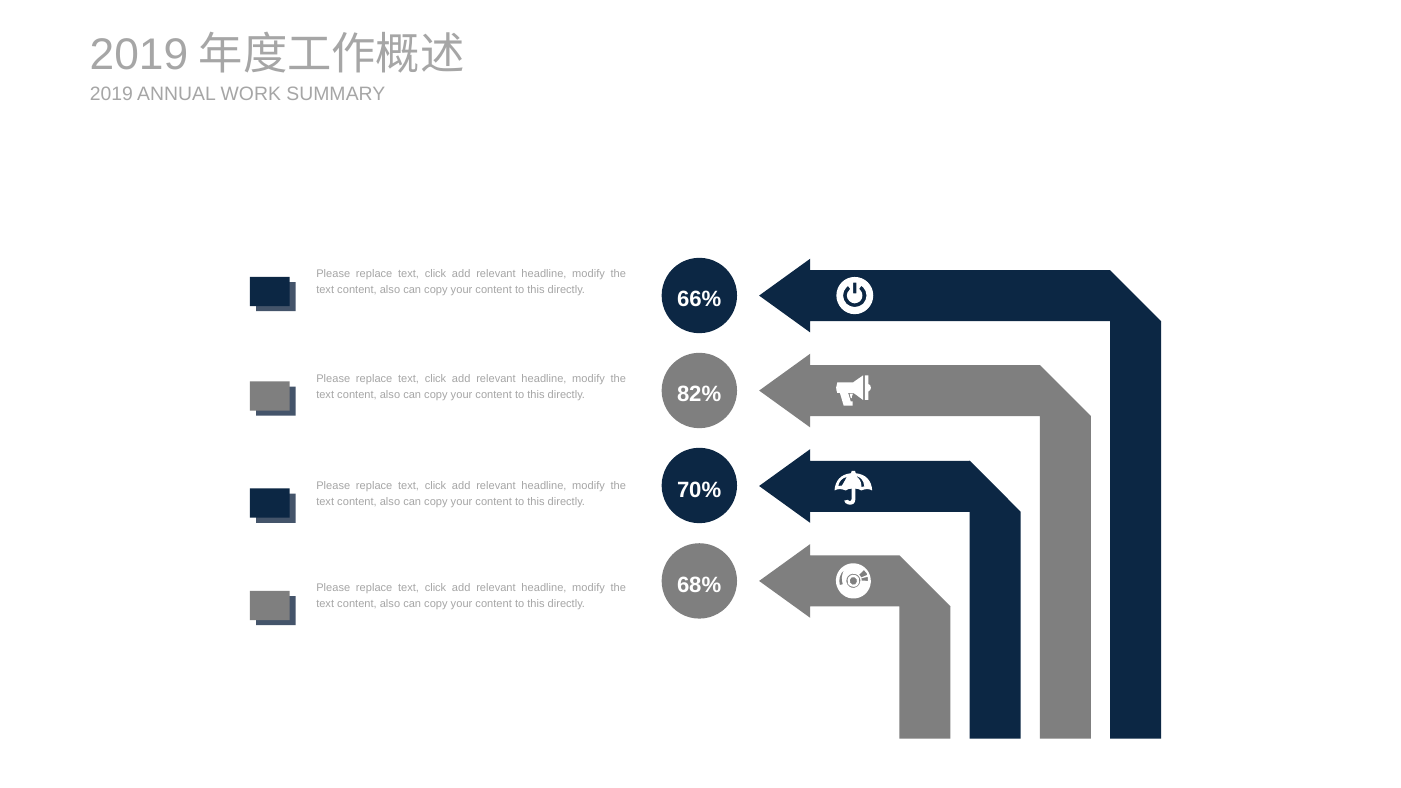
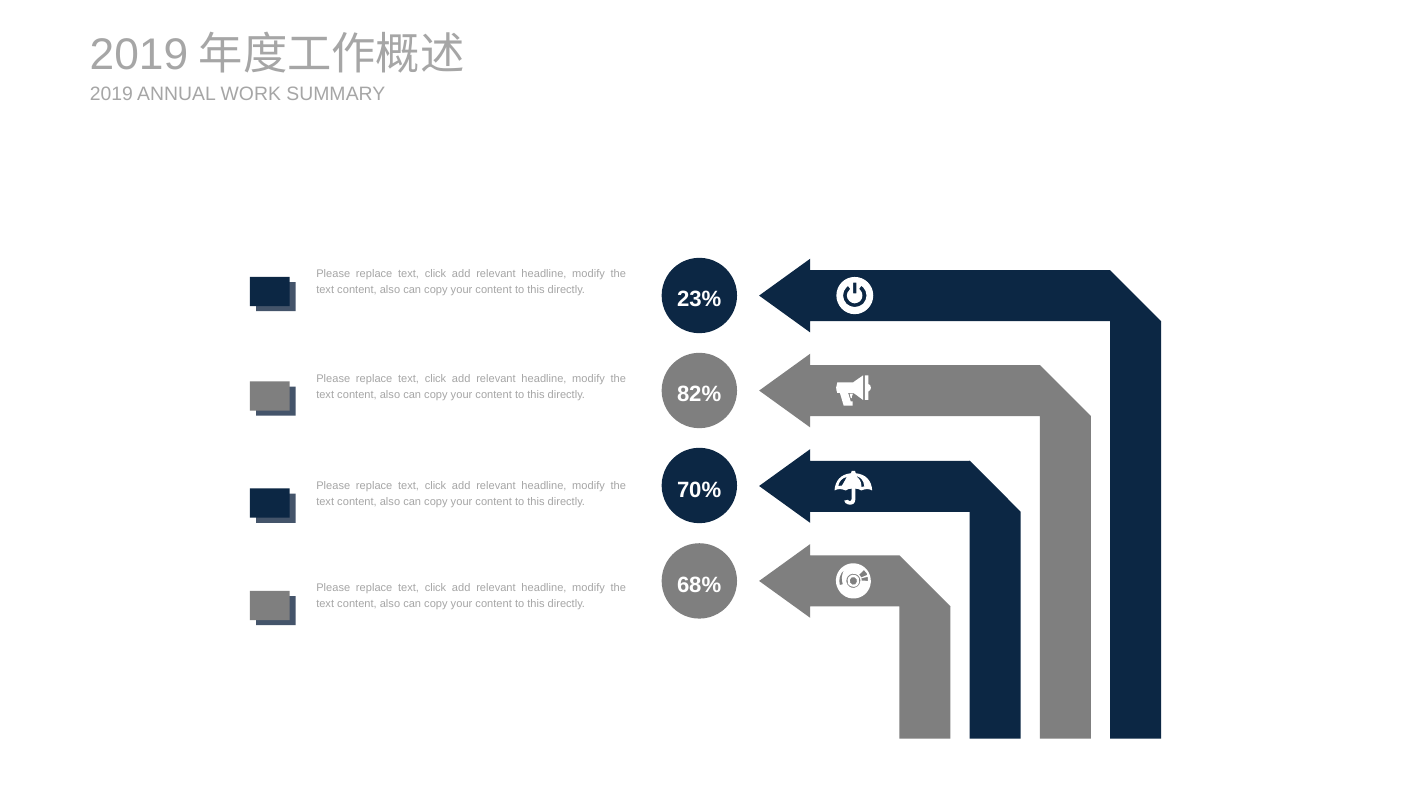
66%: 66% -> 23% (699, 300)
